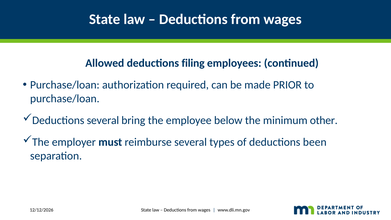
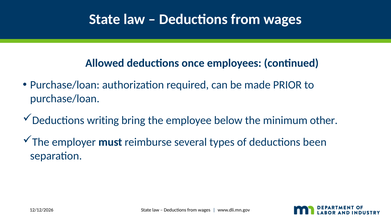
filing: filing -> once (193, 63)
Deductions several: several -> writing (103, 120)
